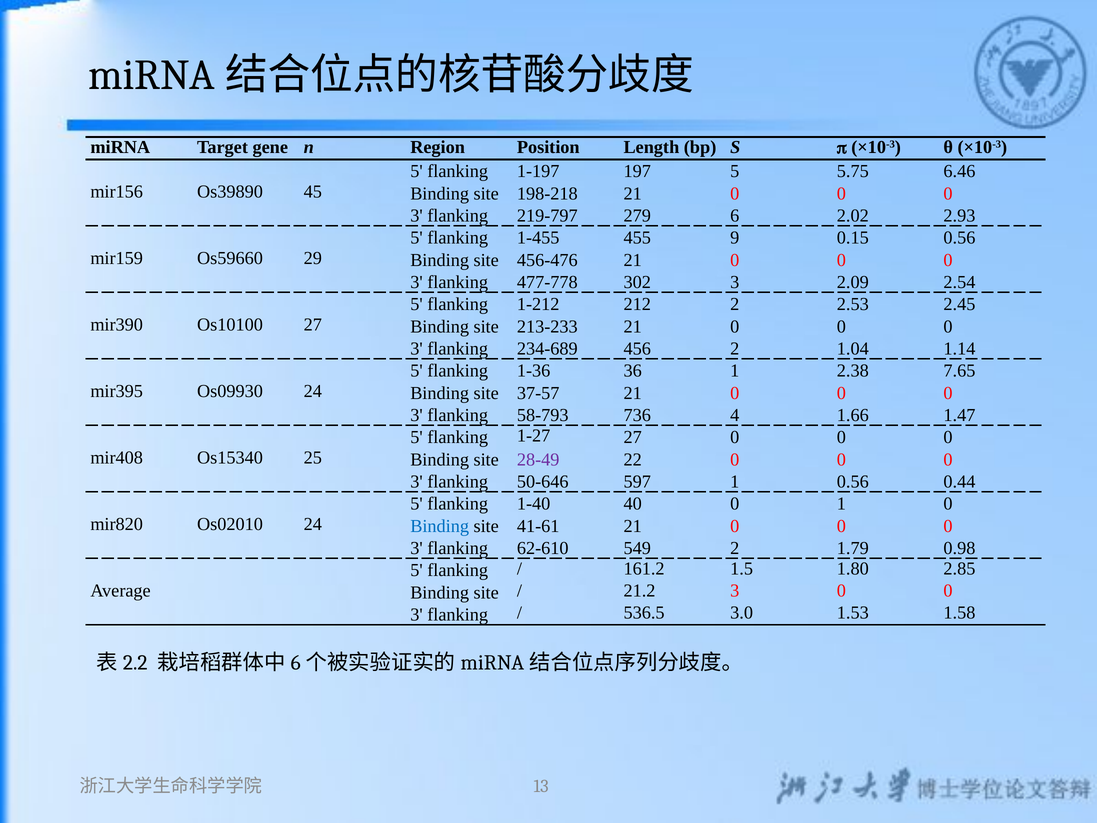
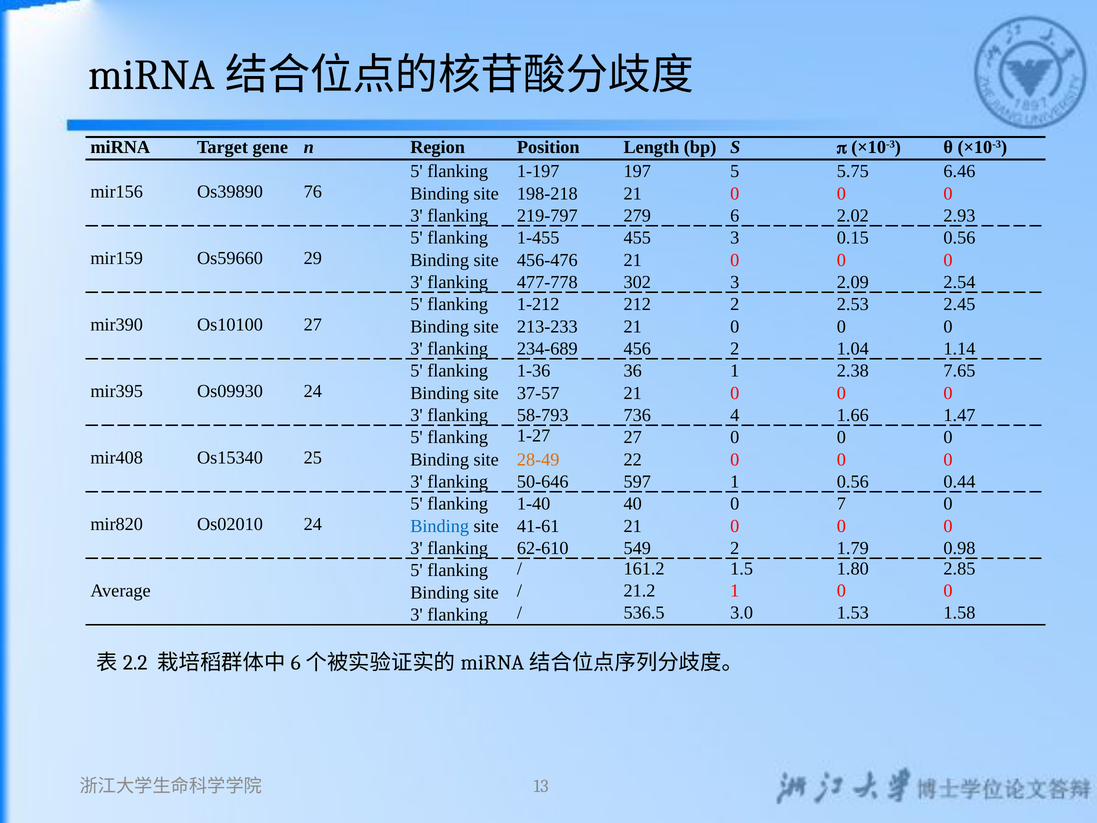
45: 45 -> 76 (313, 192)
455 9: 9 -> 3 (735, 238)
28-49 colour: purple -> orange (538, 459)
0 1: 1 -> 7 (841, 504)
21.2 3: 3 -> 1 (735, 590)
